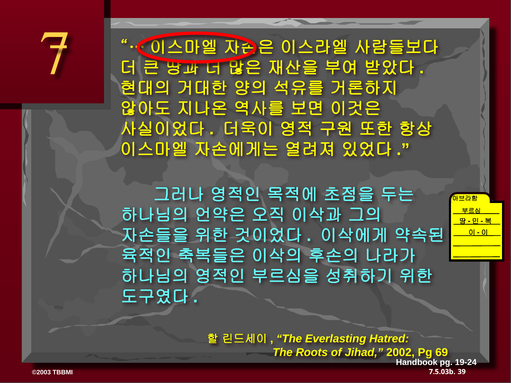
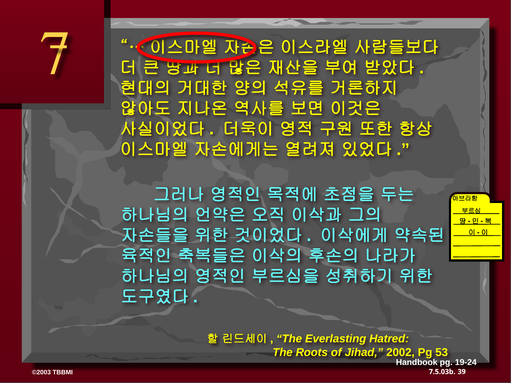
69: 69 -> 53 (442, 353)
